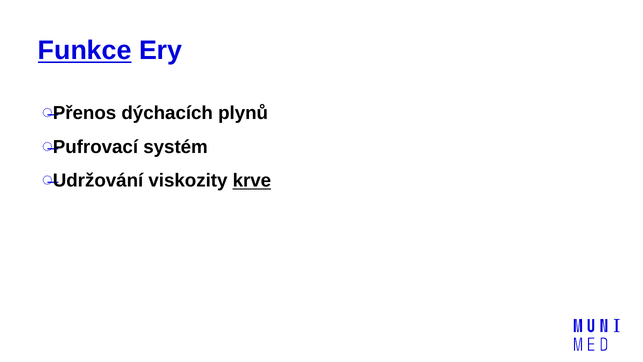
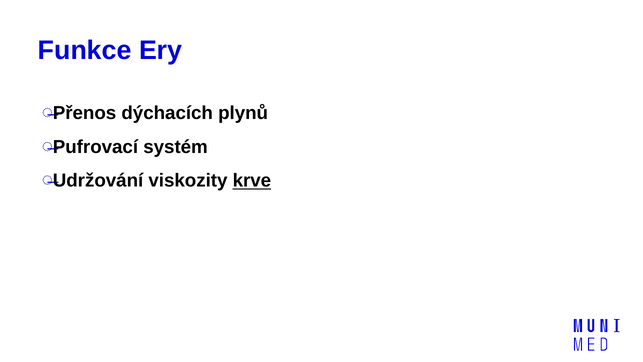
Funkce underline: present -> none (85, 51)
